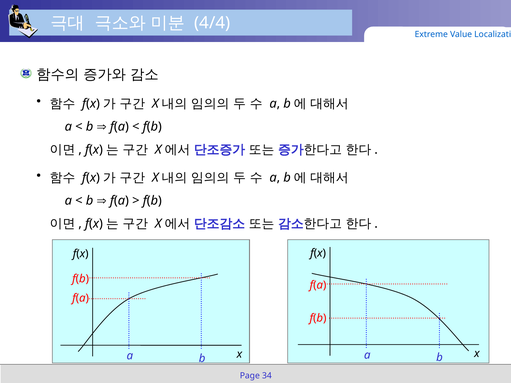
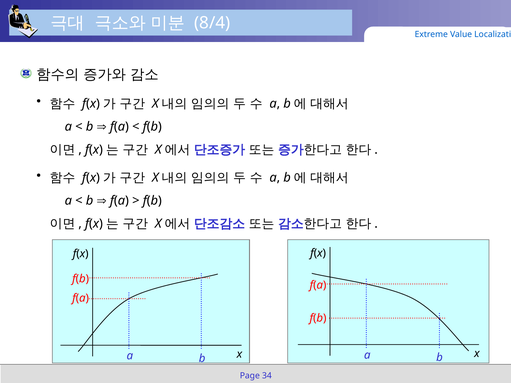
4/4: 4/4 -> 8/4 (212, 23)
